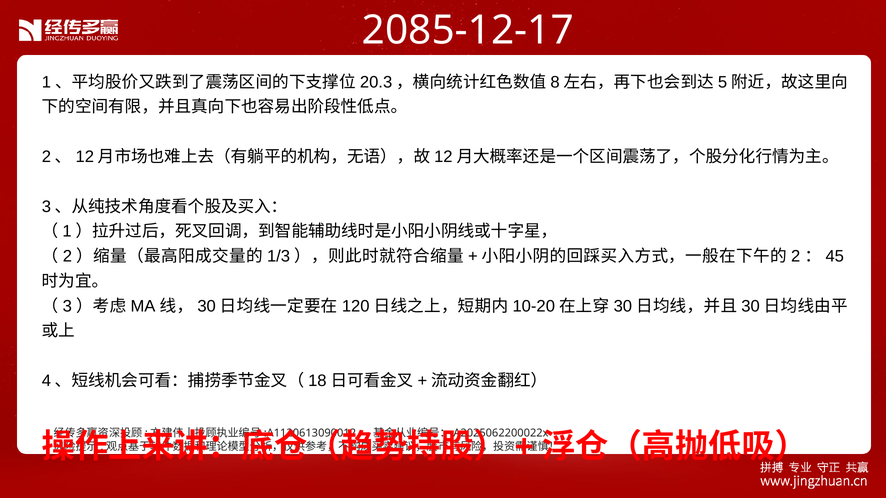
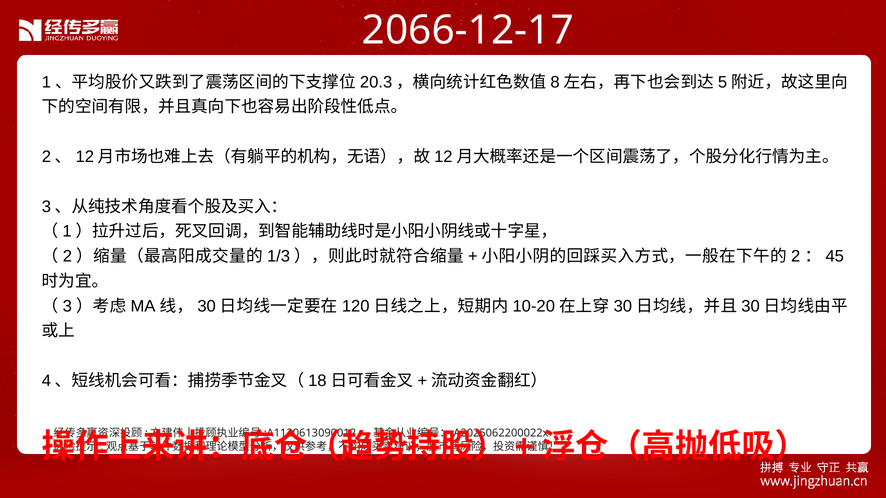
2085-12-17: 2085-12-17 -> 2066-12-17 (468, 30)
